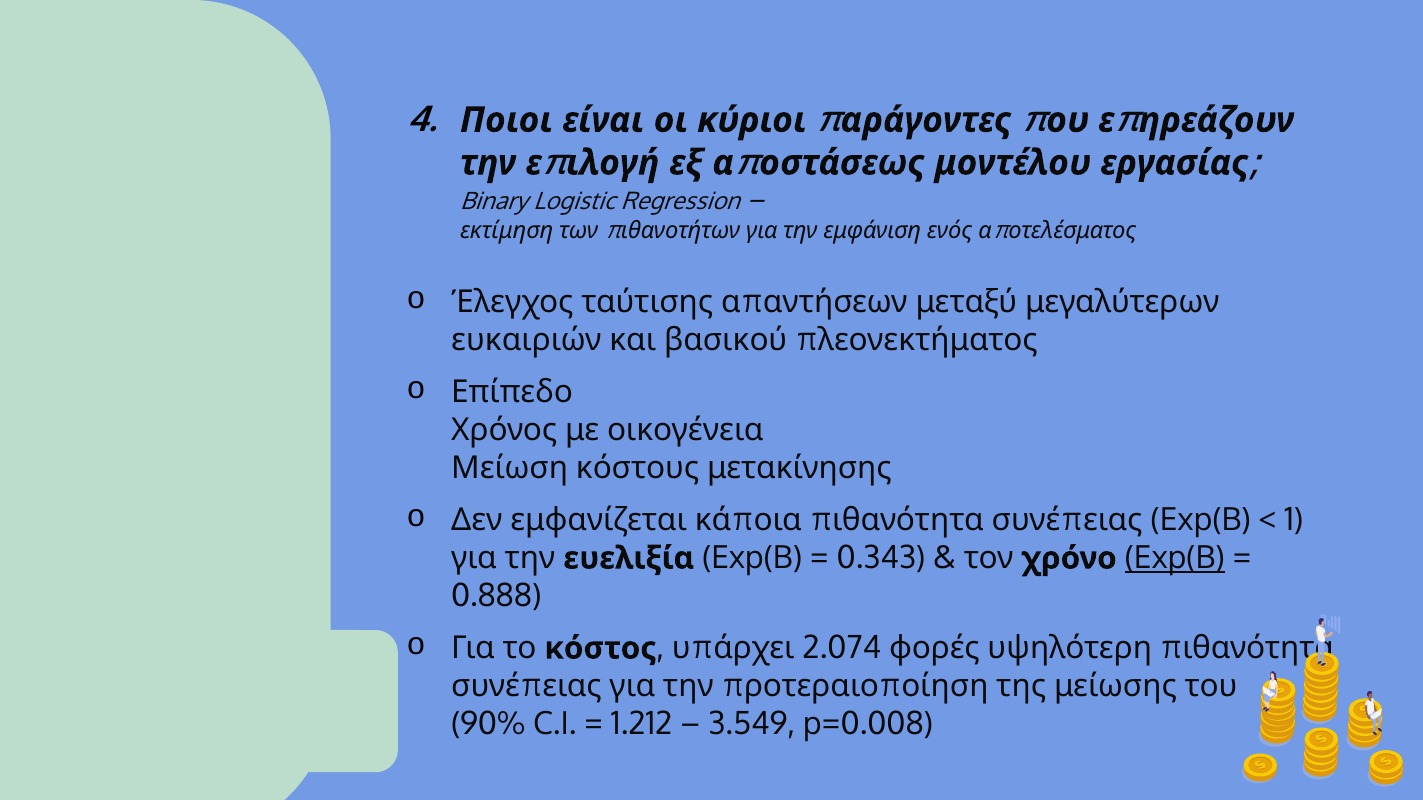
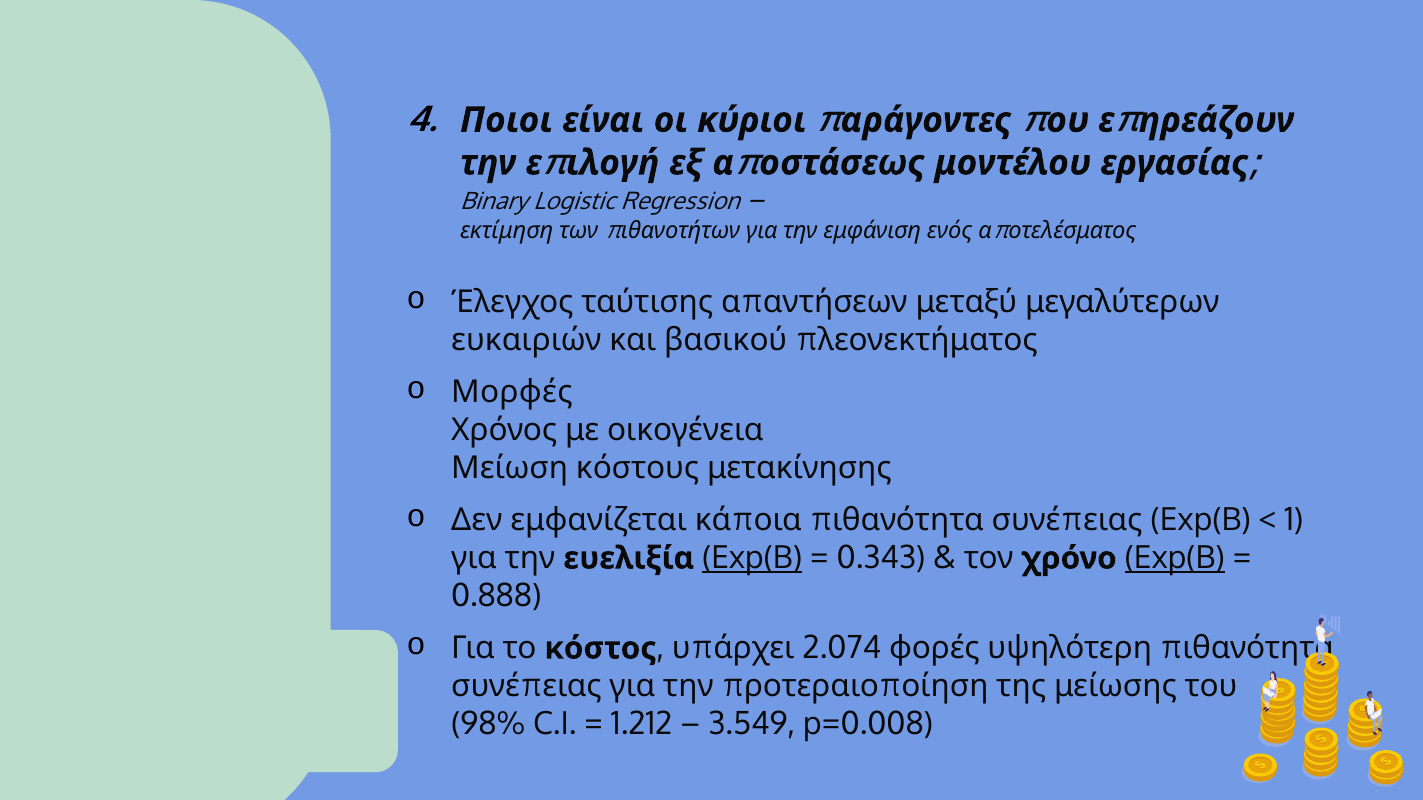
Επίπεδο: Επίπεδο -> Μορφές (512, 393)
Exp(B underline: none -> present (752, 559)
90%: 90% -> 98% (488, 724)
